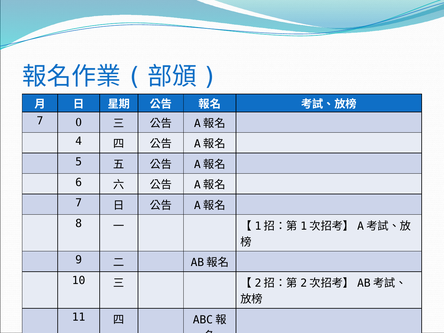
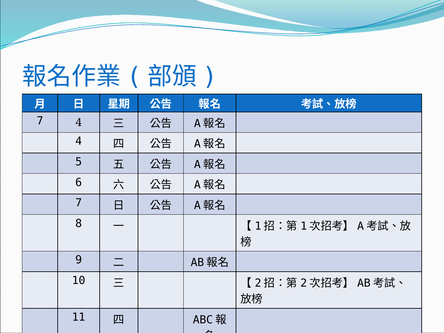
7 0: 0 -> 4 (79, 122)
